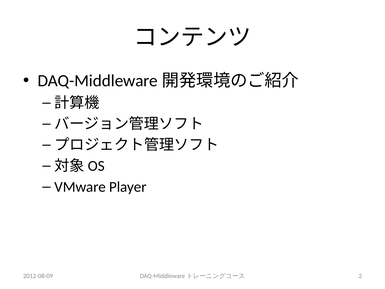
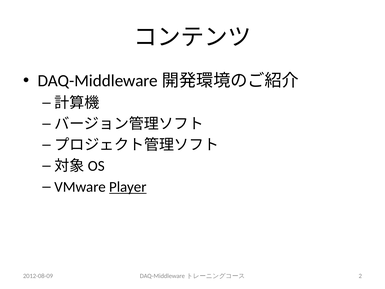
Player underline: none -> present (128, 187)
